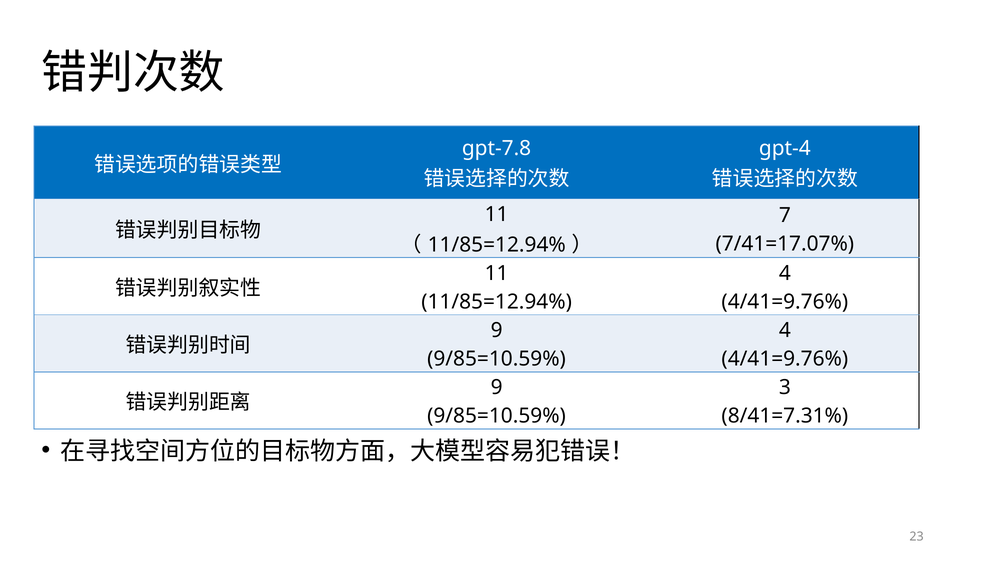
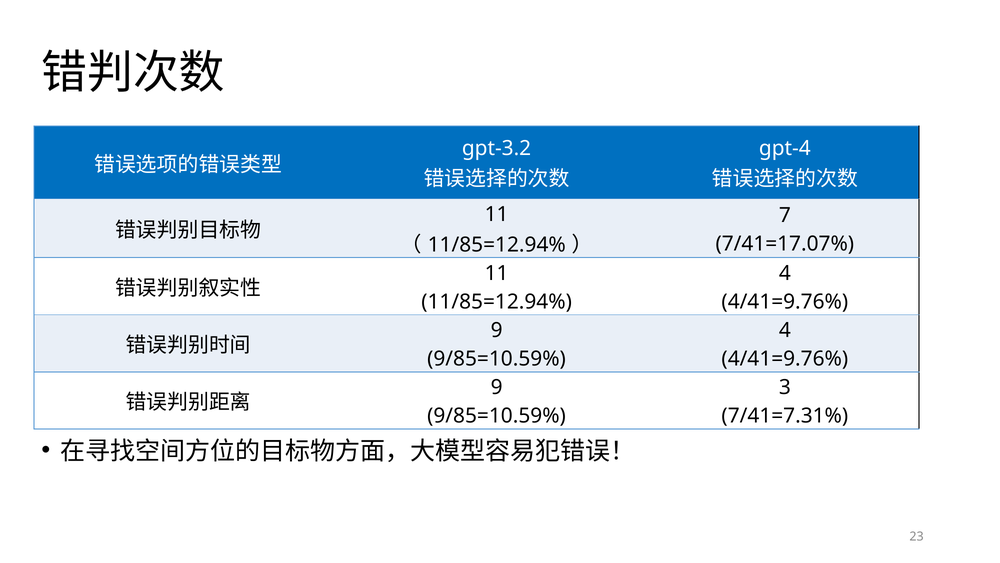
gpt-7.8: gpt-7.8 -> gpt-3.2 (497, 148)
8/41=7.31%: 8/41=7.31% -> 7/41=7.31% (785, 415)
